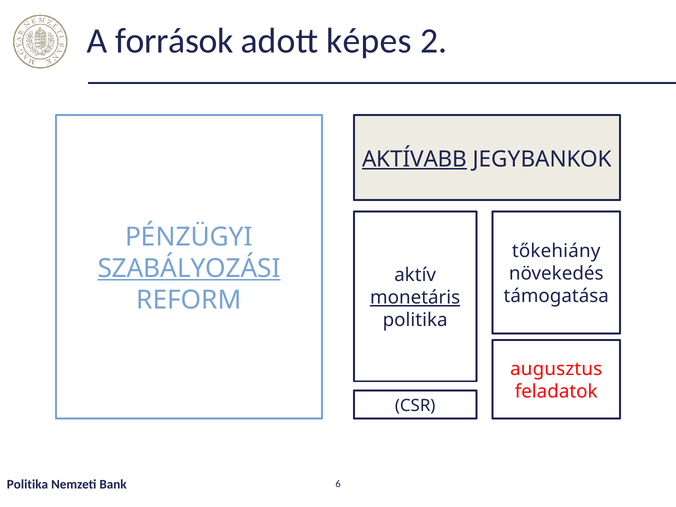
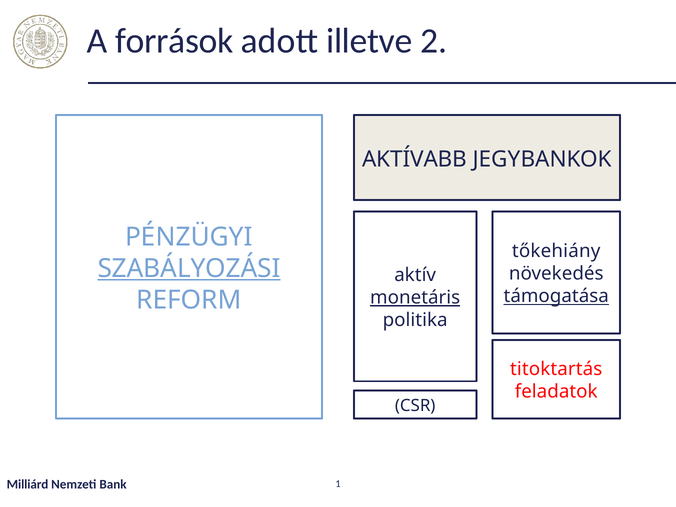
képes: képes -> illetve (369, 41)
AKTÍVABB underline: present -> none (415, 159)
támogatása underline: none -> present (556, 296)
augusztus: augusztus -> titoktartás (556, 369)
Politika: Politika -> Milliárd (28, 484)
6: 6 -> 1 (338, 484)
